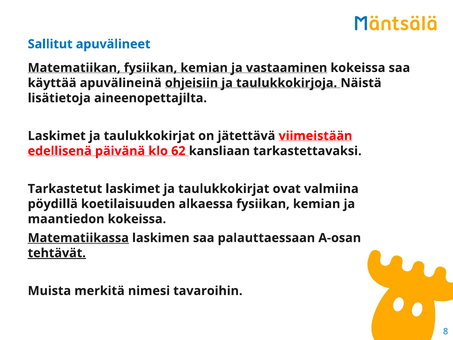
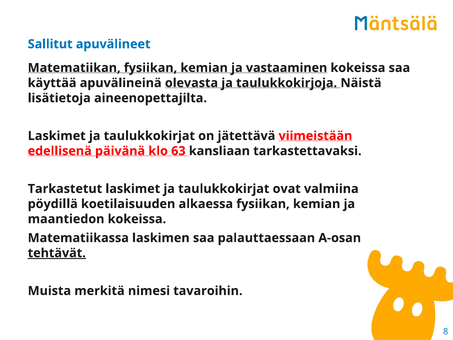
ohjeisiin: ohjeisiin -> olevasta (192, 83)
62: 62 -> 63 (178, 151)
Matematiikassa underline: present -> none (78, 238)
